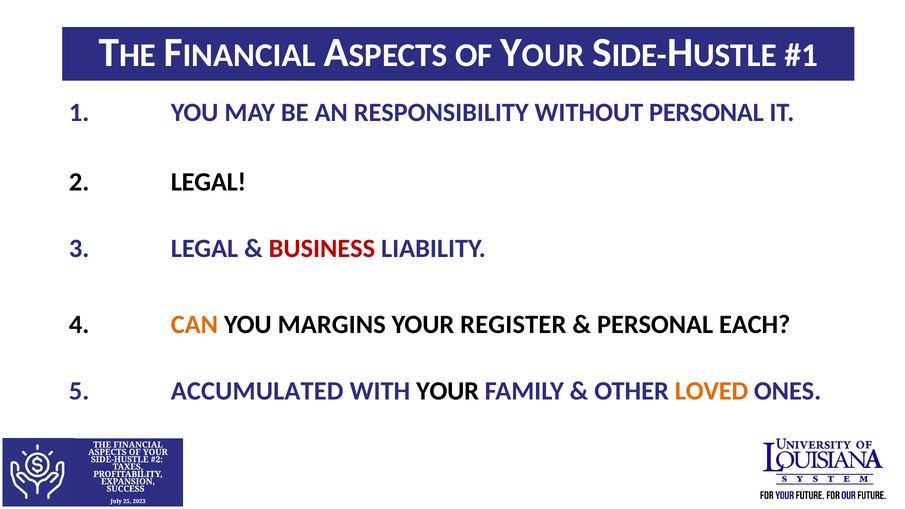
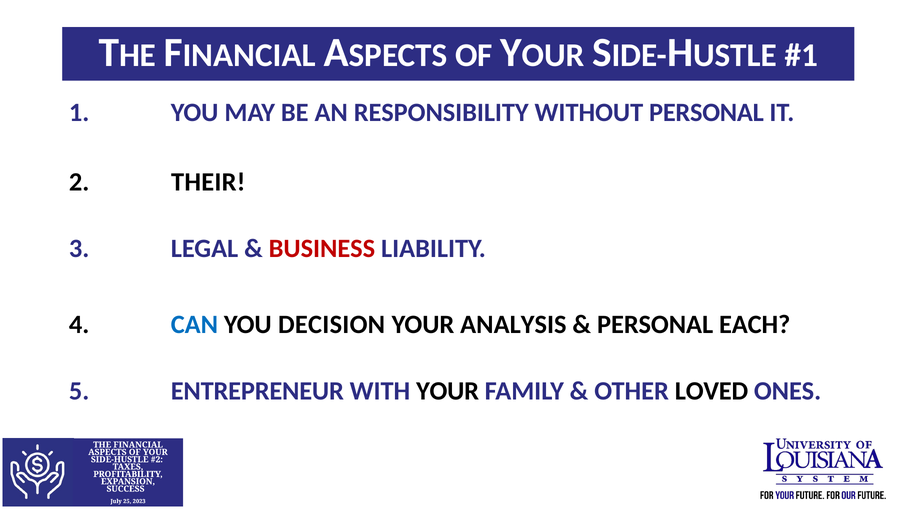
LEGAL: LEGAL -> THEIR (208, 182)
CAN colour: orange -> blue (194, 325)
MARGINS: MARGINS -> DECISION (332, 325)
REGISTER: REGISTER -> ANALYSIS (513, 325)
ACCUMULATED: ACCUMULATED -> ENTREPRENEUR (257, 391)
LOVED colour: orange -> black (711, 391)
